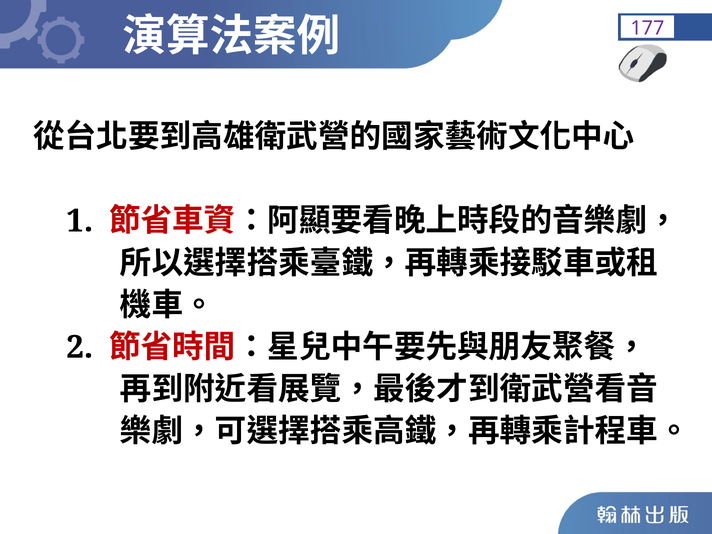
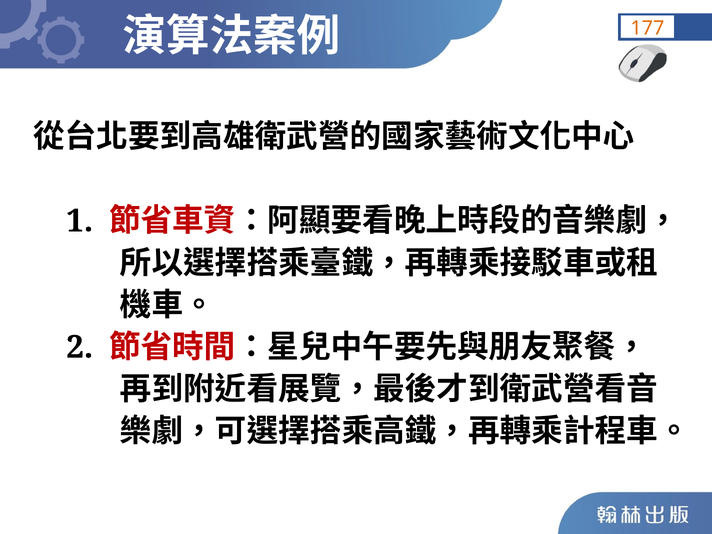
177 colour: purple -> orange (647, 28)
